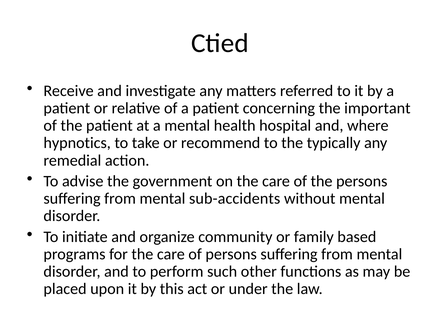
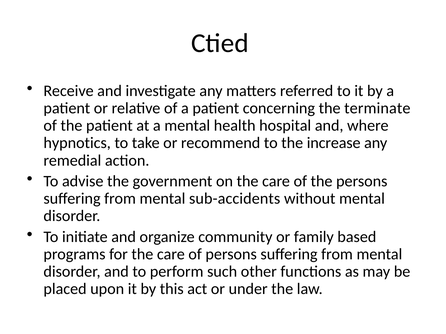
important: important -> terminate (377, 108)
typically: typically -> increase (334, 143)
